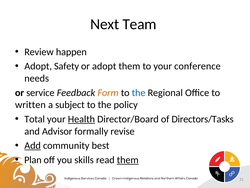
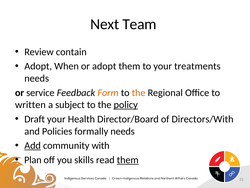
happen: happen -> contain (71, 52)
Safety: Safety -> When (66, 66)
conference: conference -> treatments (197, 66)
the colour: blue -> orange (139, 92)
policy underline: none -> present (126, 105)
Total: Total -> Draft (35, 119)
Health underline: present -> none (81, 119)
Directors/Tasks: Directors/Tasks -> Directors/With (203, 119)
Advisor: Advisor -> Policies (57, 131)
formally revise: revise -> needs (123, 131)
best: best -> with (101, 145)
